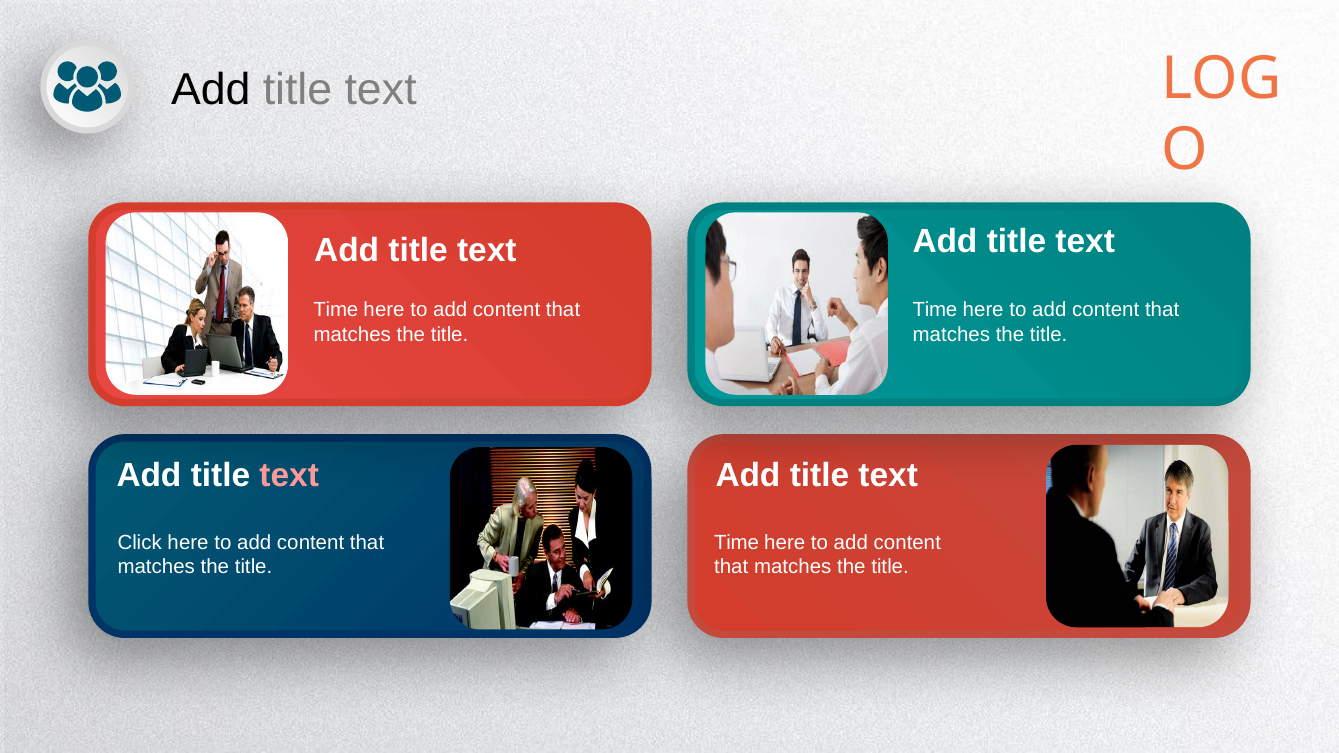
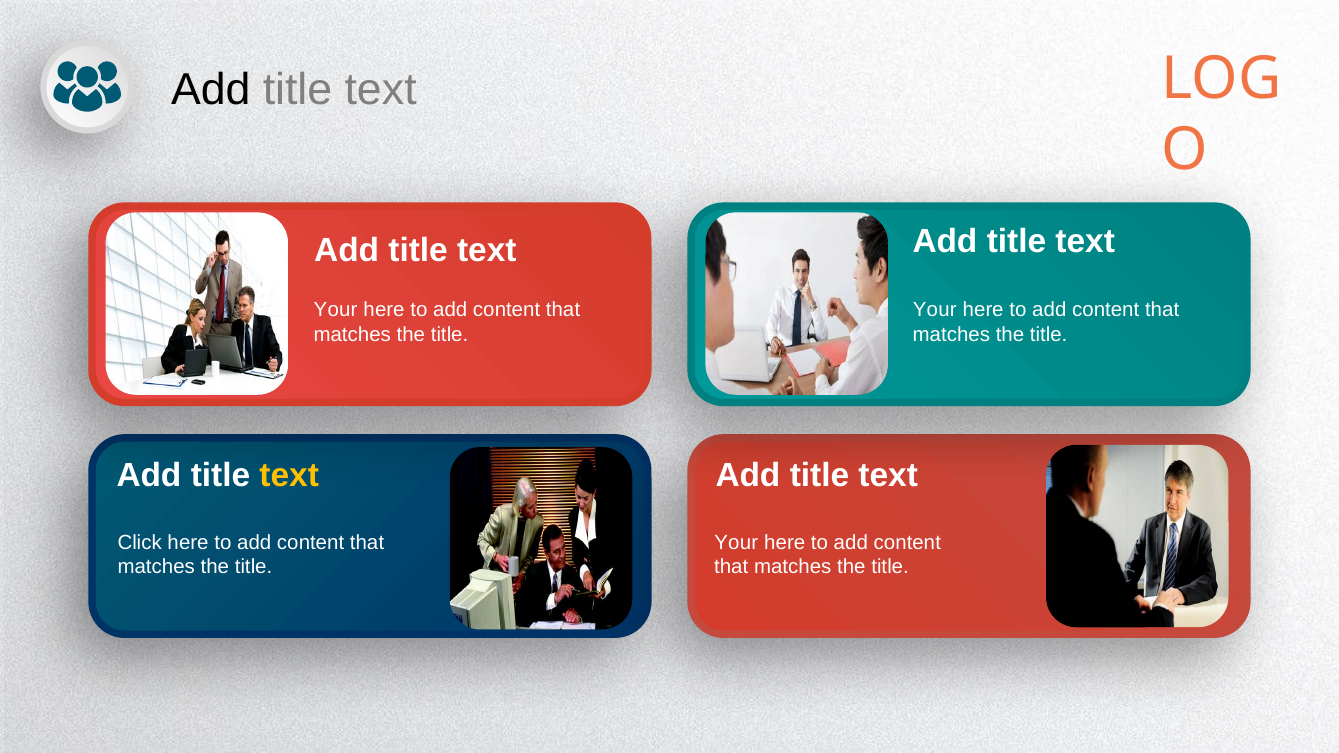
Time: Time -> Your (336, 310)
Time: Time -> Your (935, 310)
text colour: pink -> yellow (289, 476)
Time: Time -> Your (736, 543)
